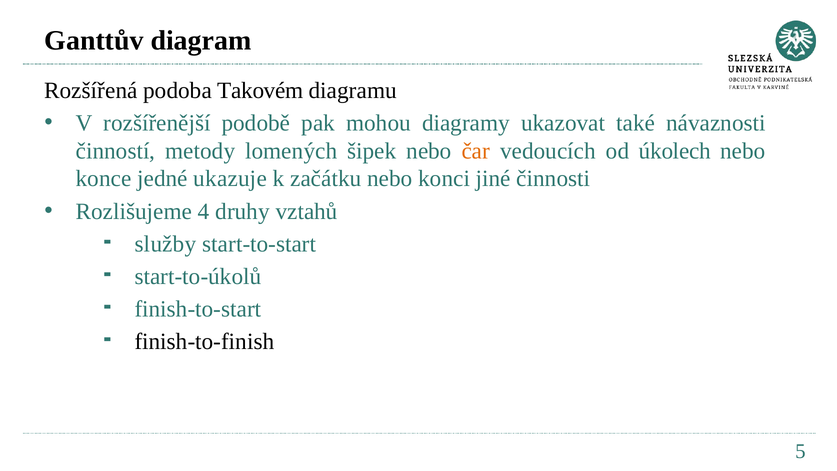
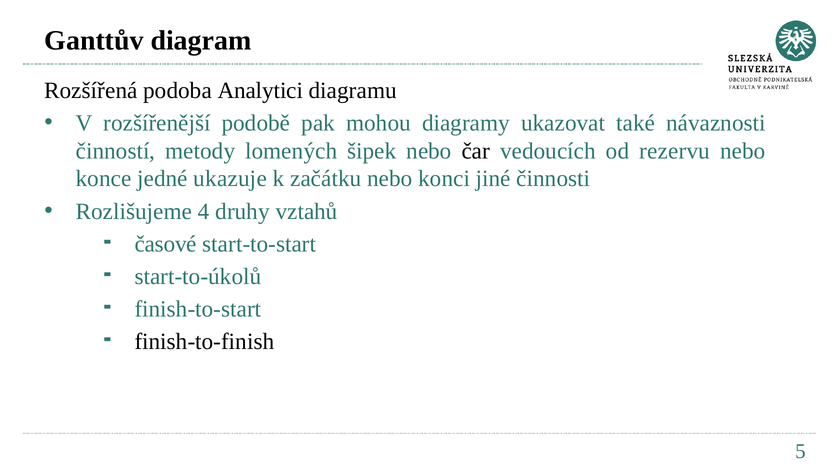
Takovém: Takovém -> Analytici (260, 90)
čar colour: orange -> black (476, 151)
úkolech: úkolech -> rezervu (675, 151)
služby: služby -> časové (166, 244)
